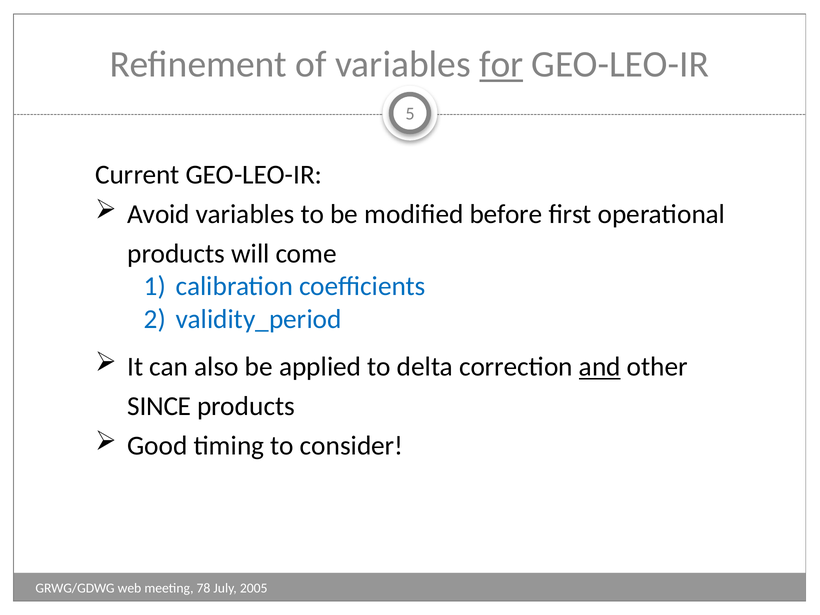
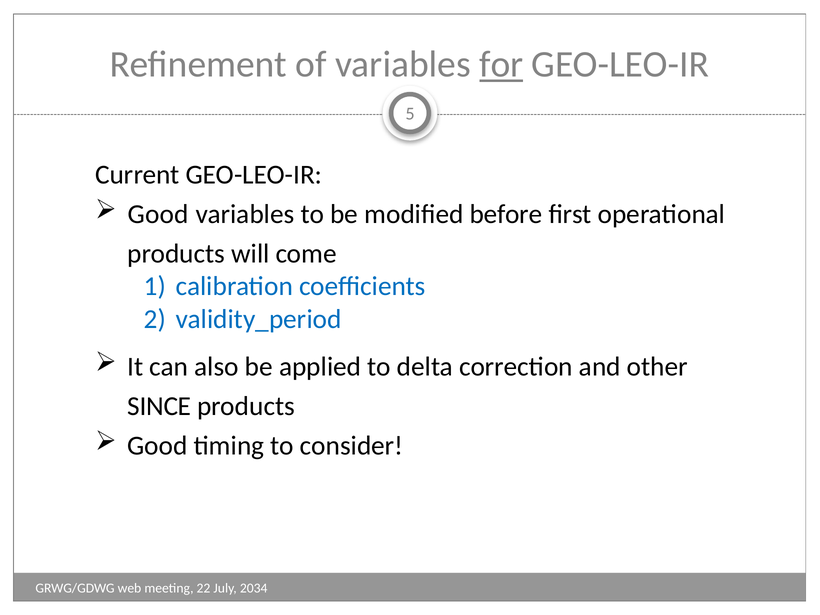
Avoid: Avoid -> Good (158, 214)
and underline: present -> none (600, 367)
78: 78 -> 22 (203, 588)
2005: 2005 -> 2034 (254, 588)
